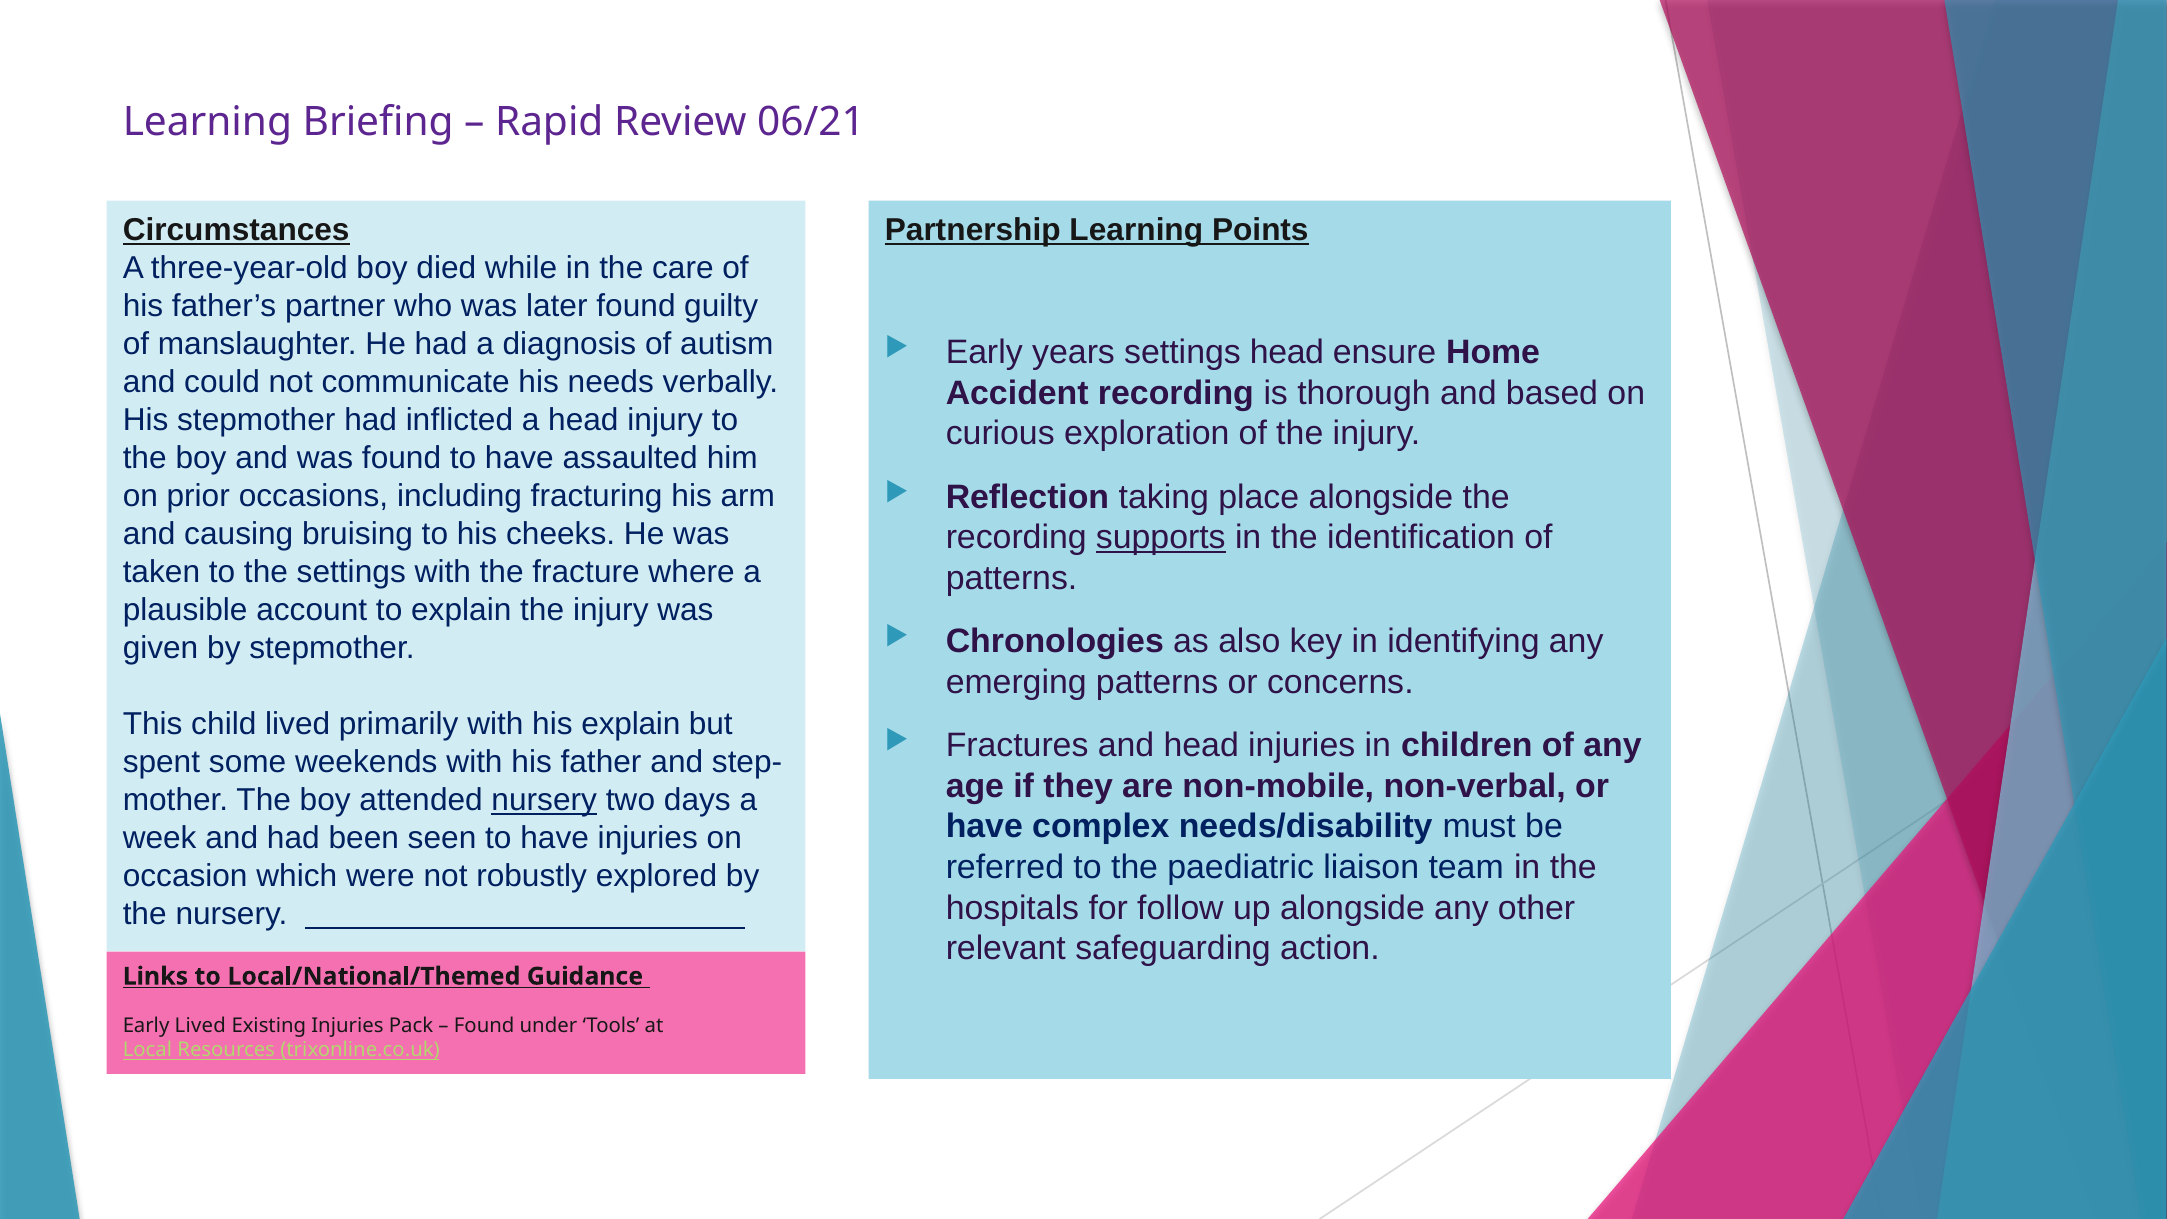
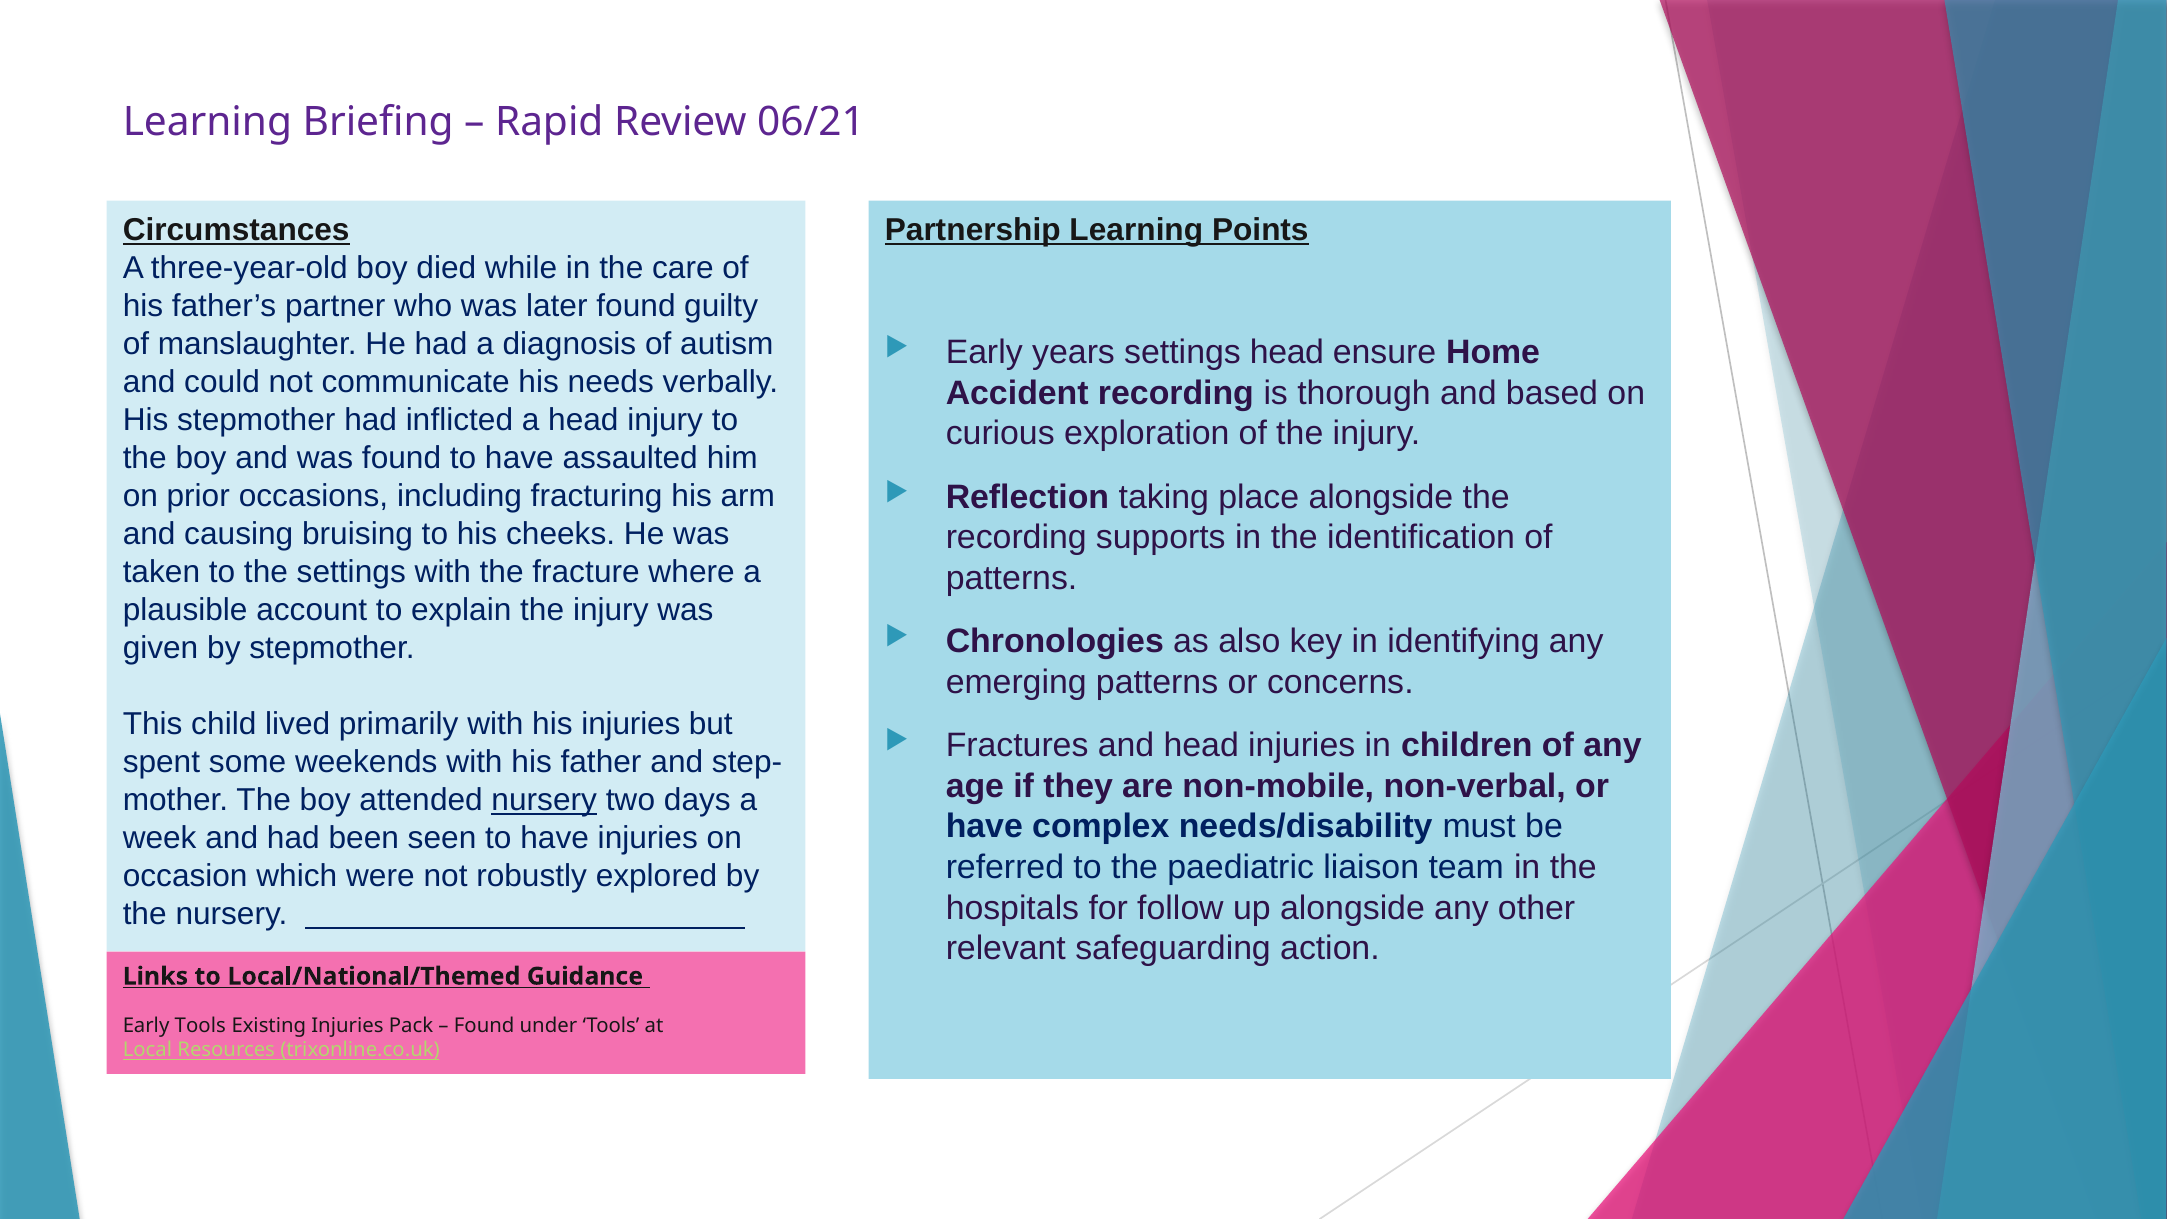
supports underline: present -> none (1161, 538)
his explain: explain -> injuries (631, 724)
Early Lived: Lived -> Tools (200, 1026)
